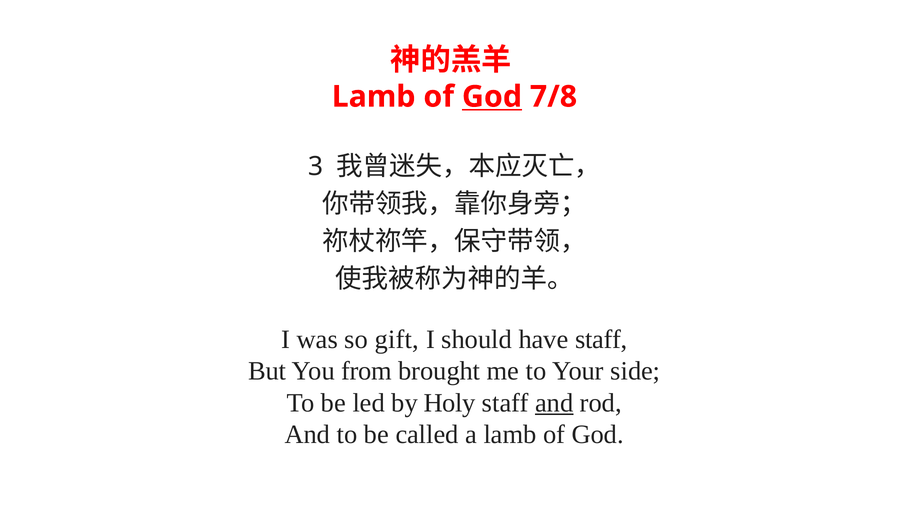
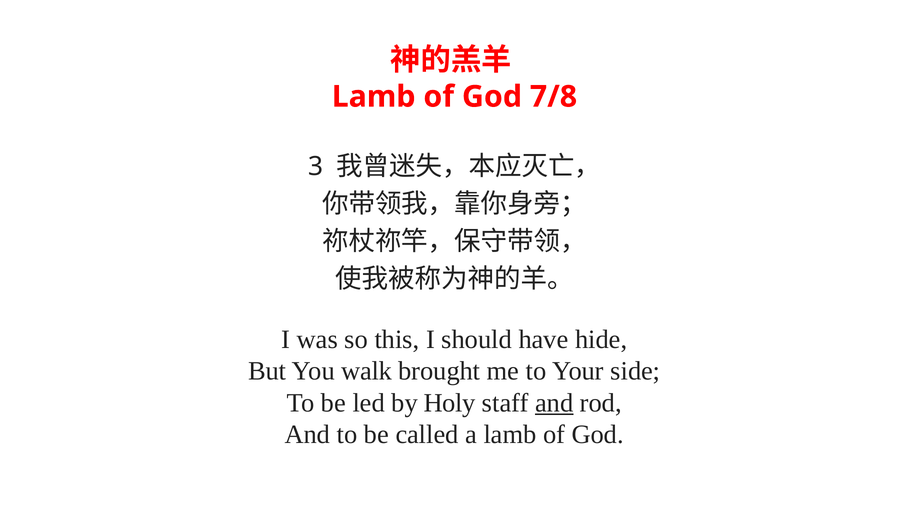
God underline: present -> none (492, 97)
gift: gift -> this (397, 340)
have staff: staff -> hide (601, 340)
from: from -> walk (367, 371)
